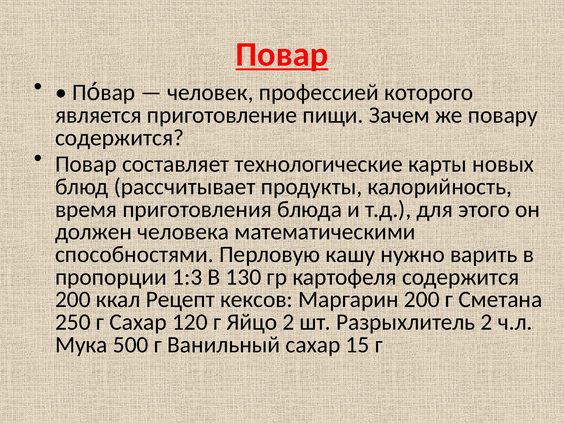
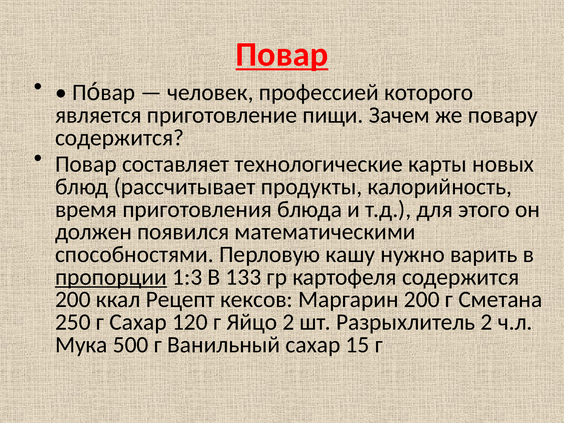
человека: человека -> появился (183, 232)
пропорции underline: none -> present (111, 277)
130: 130 -> 133 (243, 277)
